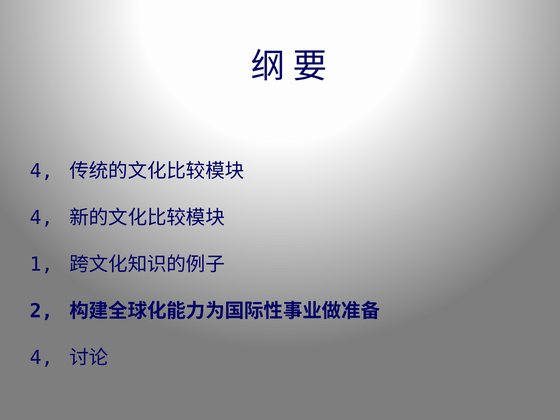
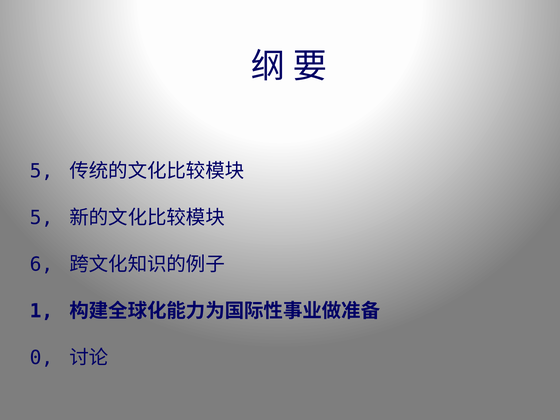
4: 4 -> 5 (42, 171)
4: 4 -> 5 (42, 218)
1: 1 -> 6 (42, 264)
2: 2 -> 1 (42, 311)
4: 4 -> 0 (42, 358)
